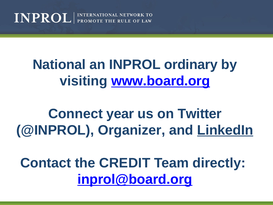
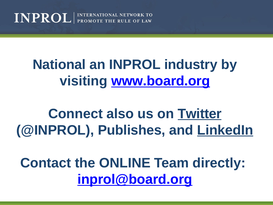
ordinary: ordinary -> industry (191, 64)
year: year -> also (120, 114)
Twitter underline: none -> present (200, 114)
Organizer: Organizer -> Publishes (132, 130)
CREDIT: CREDIT -> ONLINE (125, 163)
